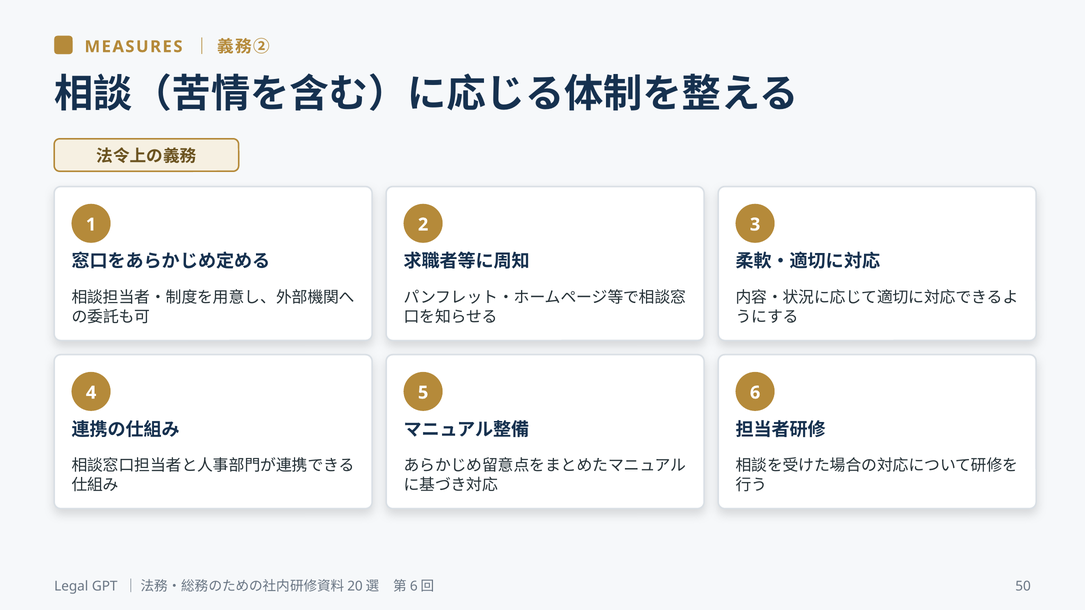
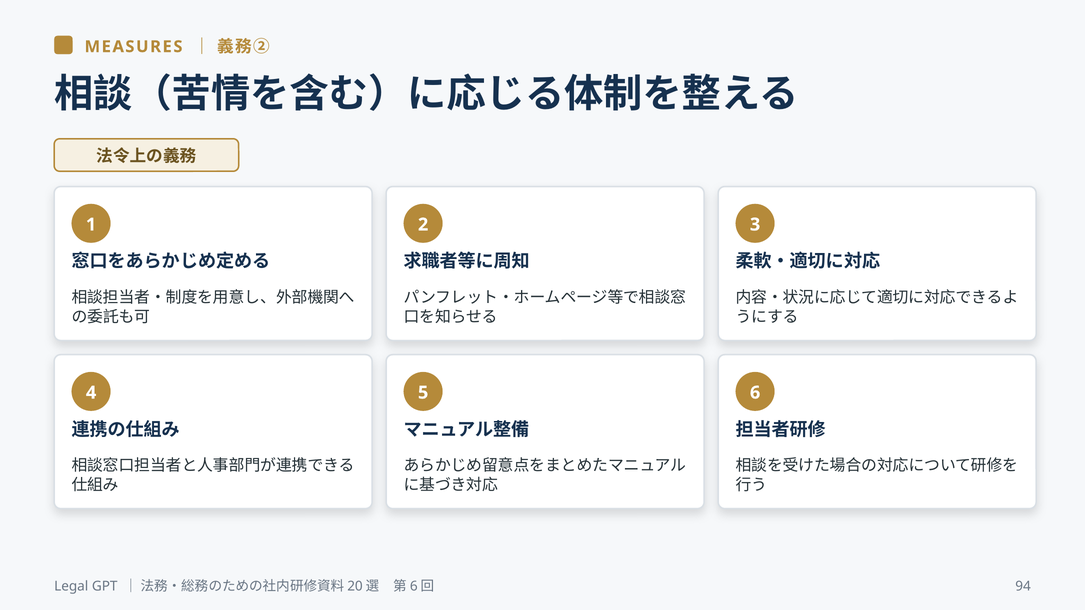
50: 50 -> 94 (1023, 587)
